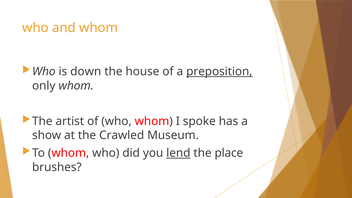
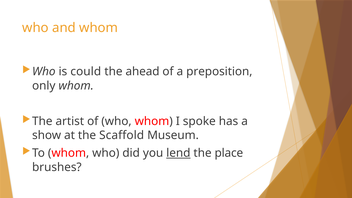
down: down -> could (86, 72)
house: house -> ahead (143, 72)
preposition underline: present -> none (219, 72)
Crawled: Crawled -> Scaffold (122, 135)
